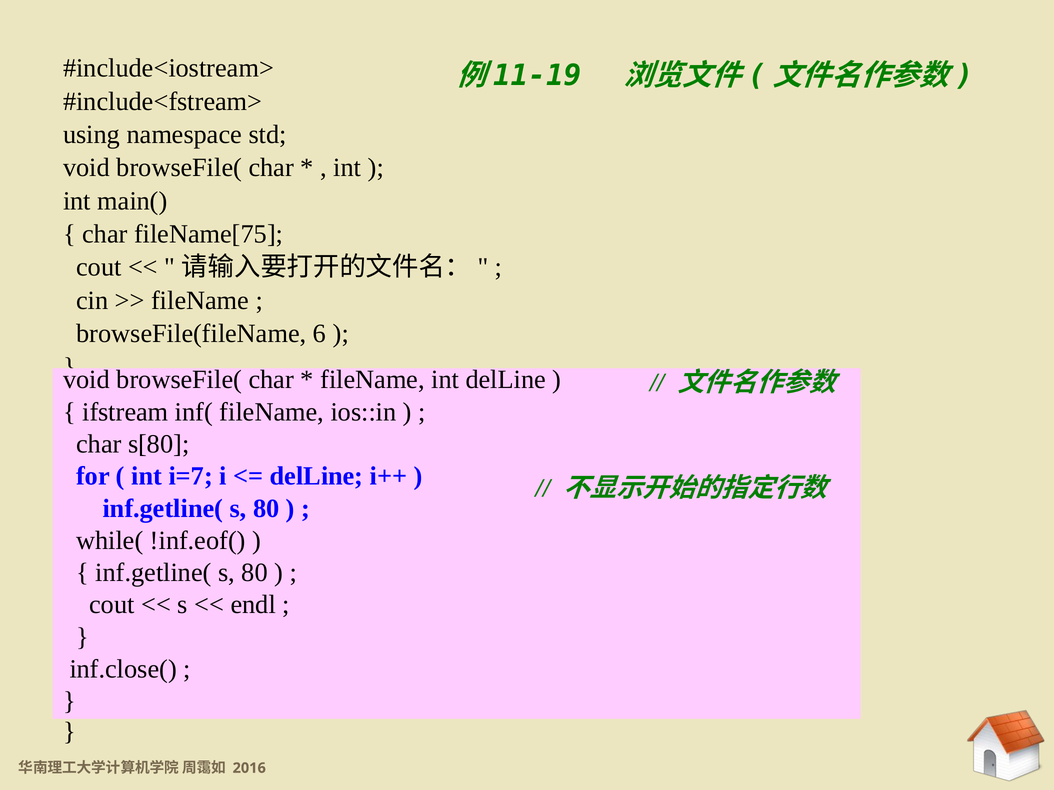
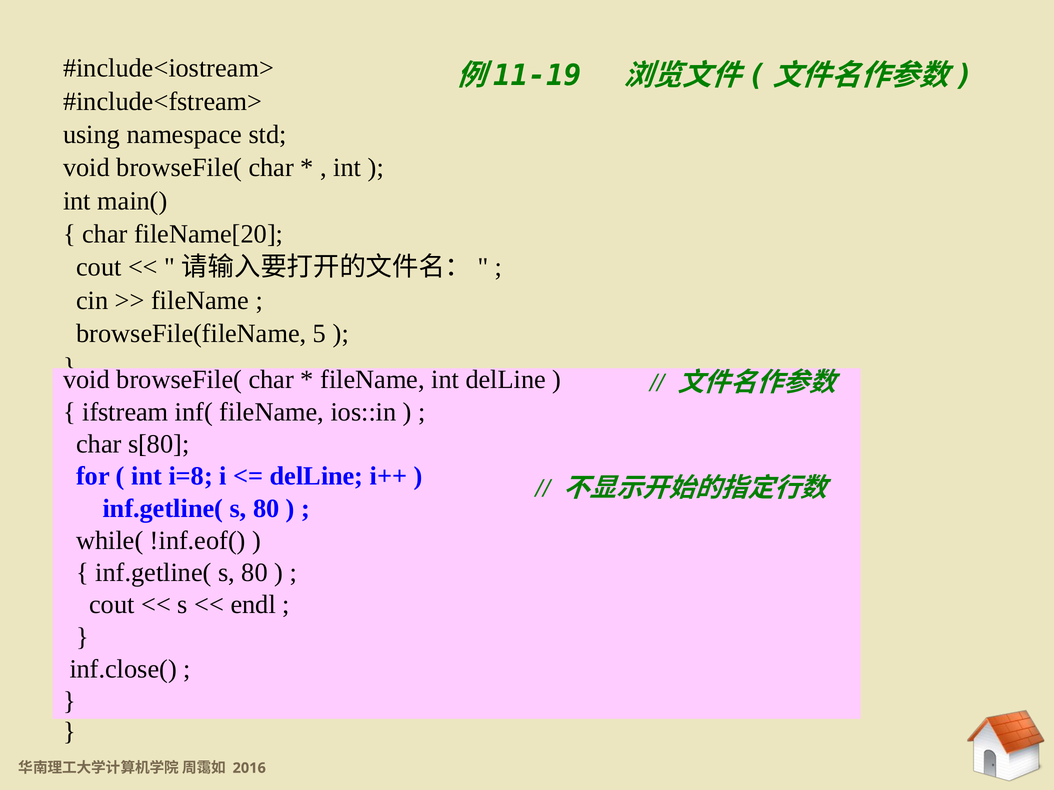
fileName[75: fileName[75 -> fileName[20 (209, 234)
6: 6 -> 5 (320, 334)
i=7: i=7 -> i=8 (191, 477)
